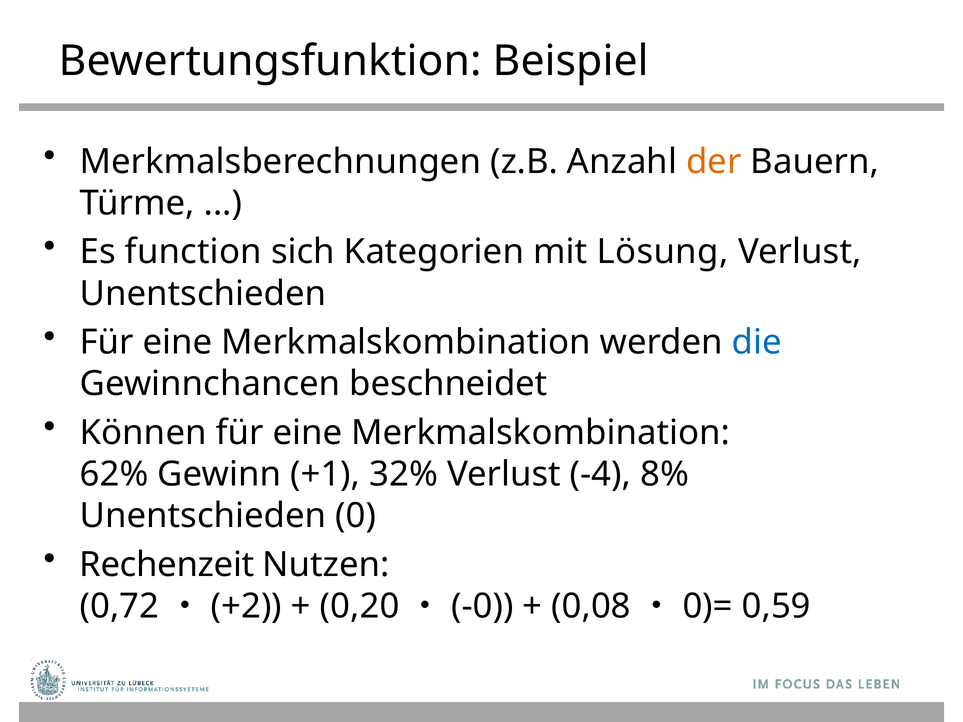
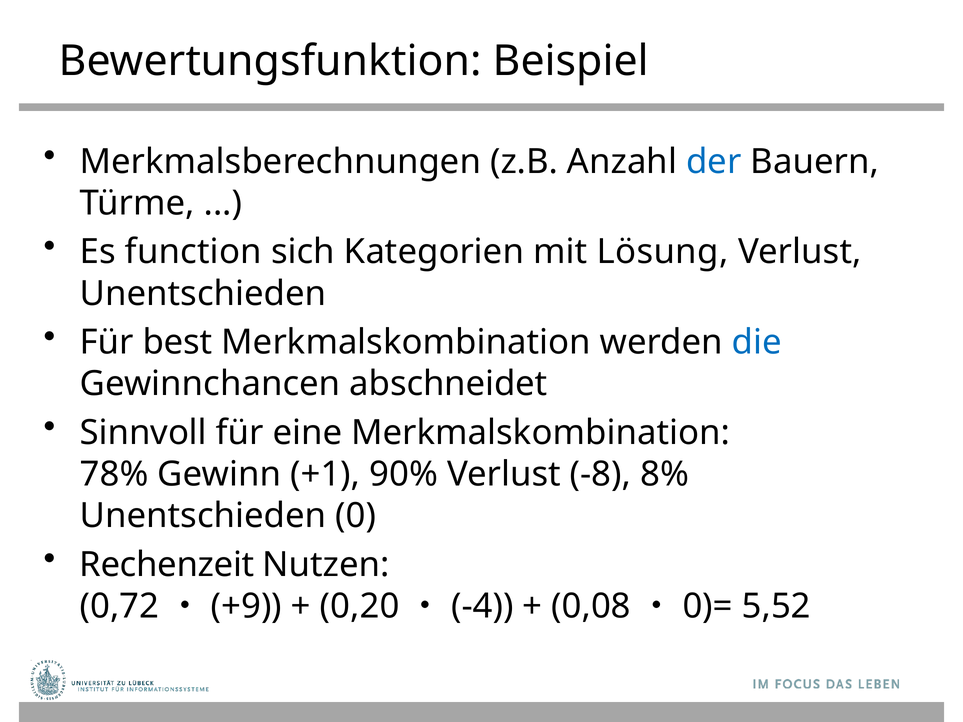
der colour: orange -> blue (714, 162)
eine: eine -> best (178, 342)
beschneidet: beschneidet -> abschneidet (448, 384)
Können: Können -> Sinnvoll (143, 433)
62%: 62% -> 78% (114, 474)
32%: 32% -> 90% (404, 474)
-4: -4 -> -8 (601, 474)
+2: +2 -> +9 (246, 607)
-0: -0 -> -4 (482, 607)
0,59: 0,59 -> 5,52 (776, 607)
